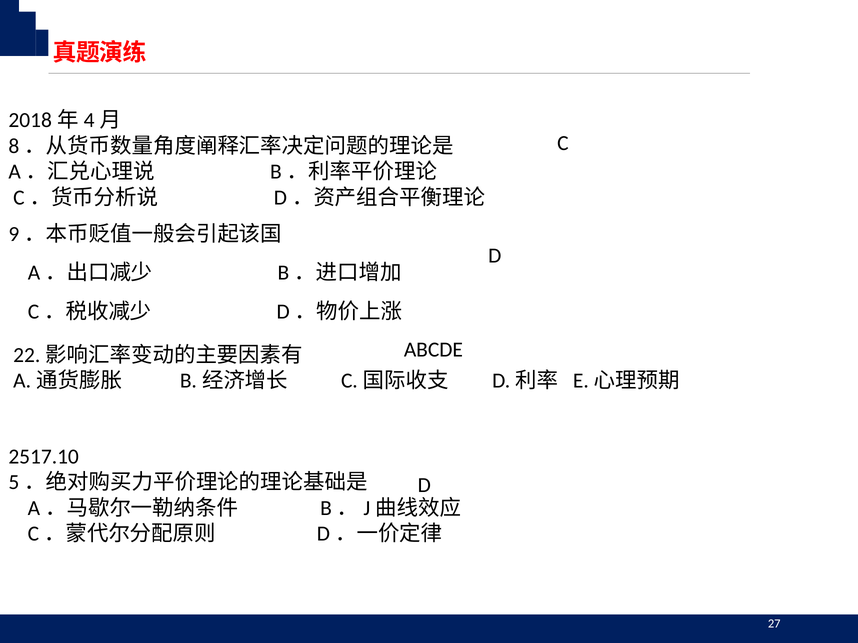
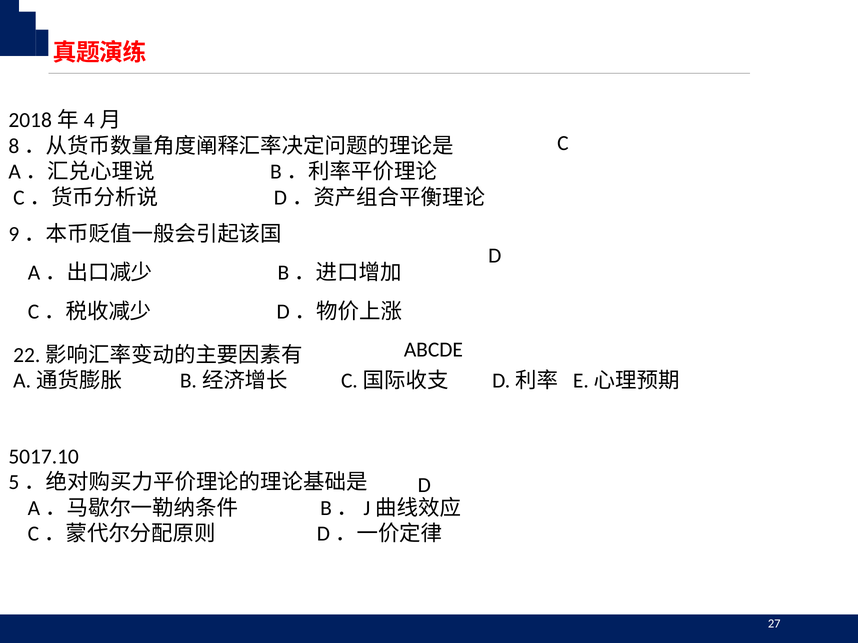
2517.10: 2517.10 -> 5017.10 (44, 457)
